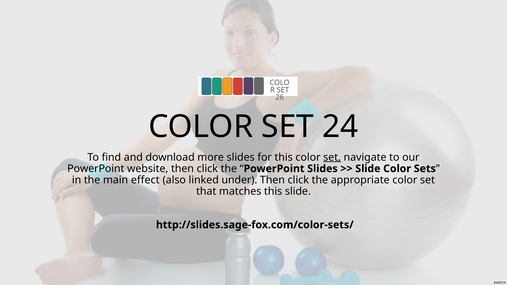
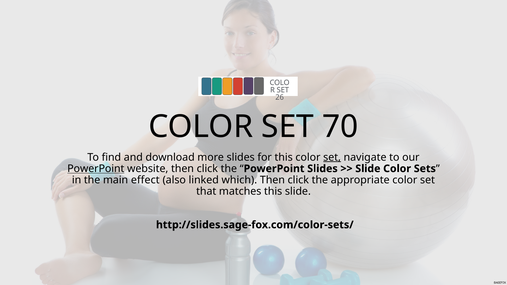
24: 24 -> 70 (340, 127)
PowerPoint underline: none -> present (96, 169)
under: under -> which (239, 180)
